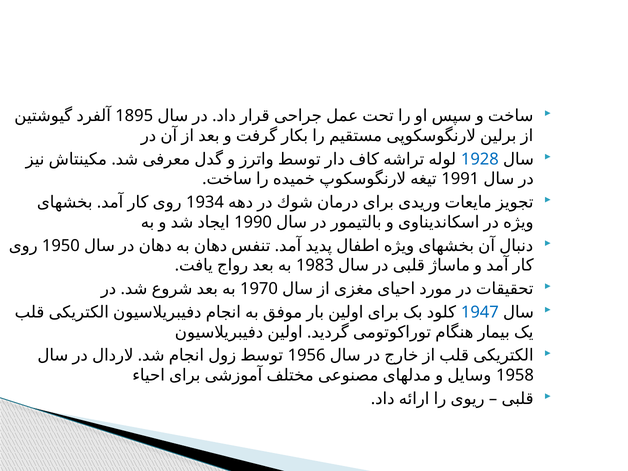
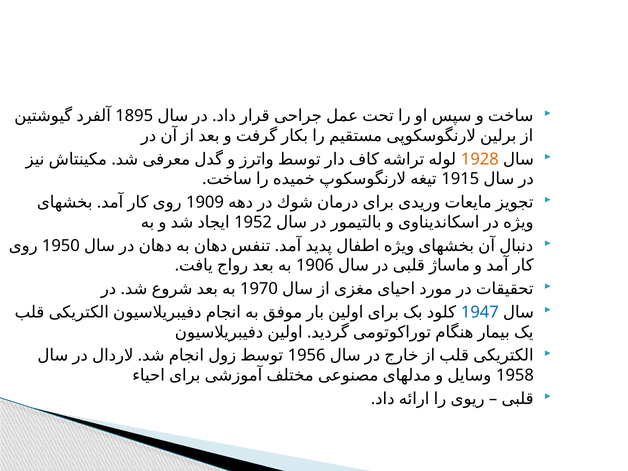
1928 colour: blue -> orange (480, 159)
1991: 1991 -> 1915 (460, 179)
1934: 1934 -> 1909 (205, 202)
1990: 1990 -> 1952 (253, 222)
1983: 1983 -> 1906 (315, 266)
